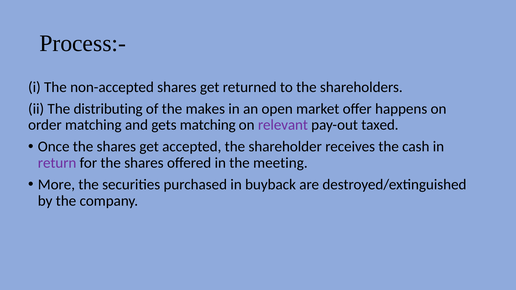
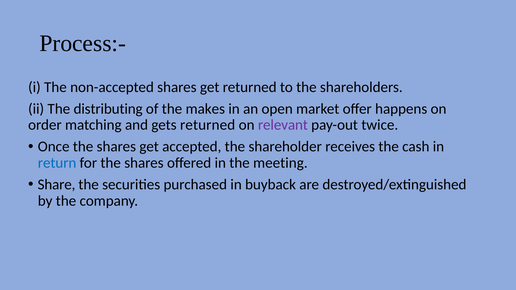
gets matching: matching -> returned (208, 125)
taxed: taxed -> twice (380, 125)
return colour: purple -> blue (57, 163)
More: More -> Share (56, 185)
